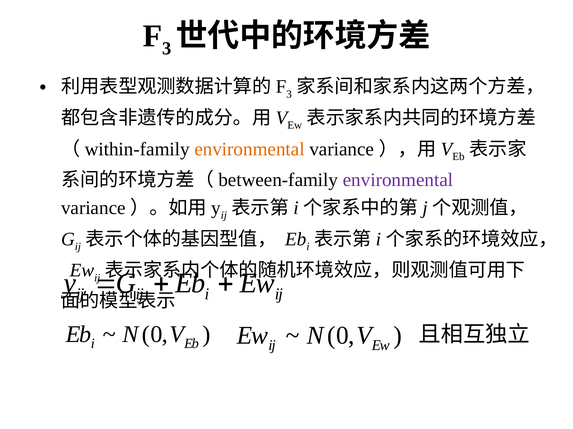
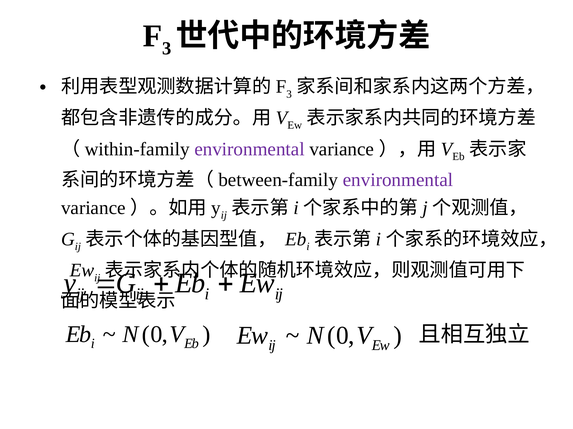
environmental colour: orange -> purple (250, 149)
